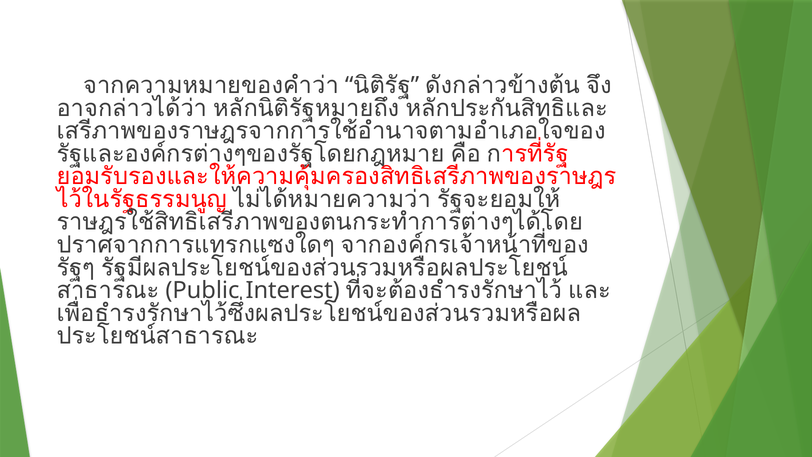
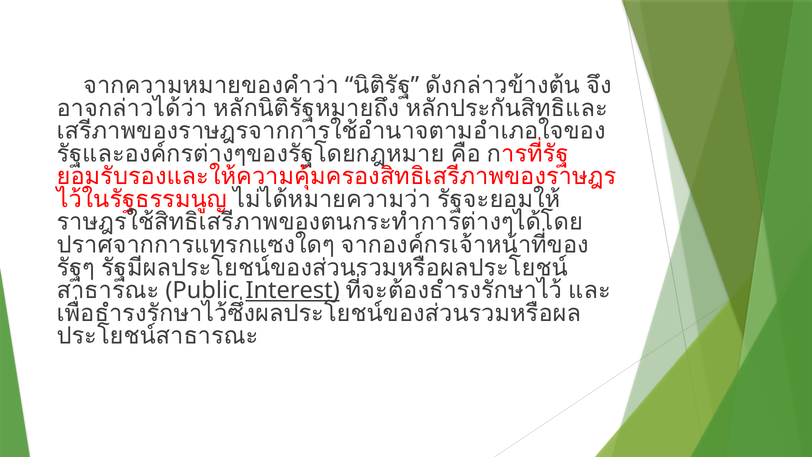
Interest underline: none -> present (293, 290)
